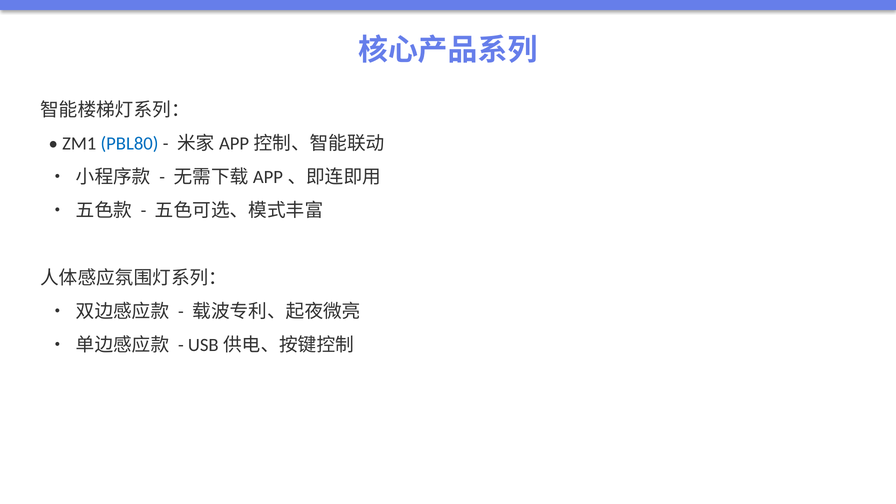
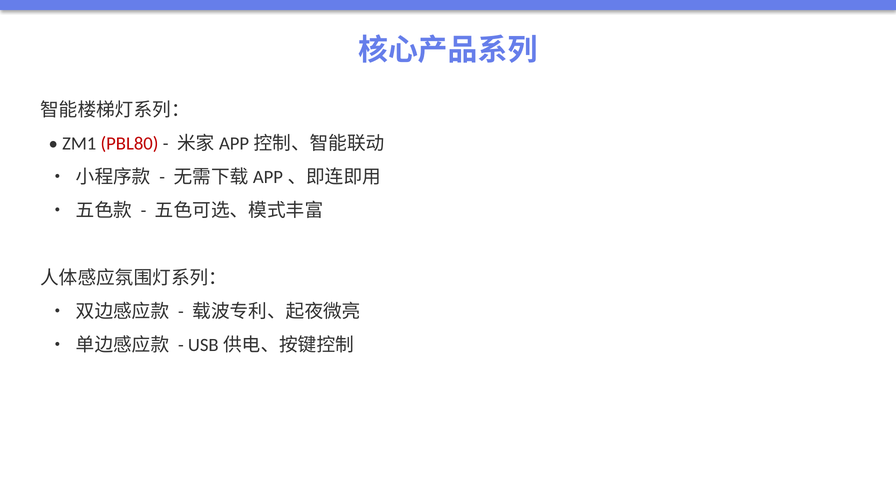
PBL80 colour: blue -> red (130, 144)
